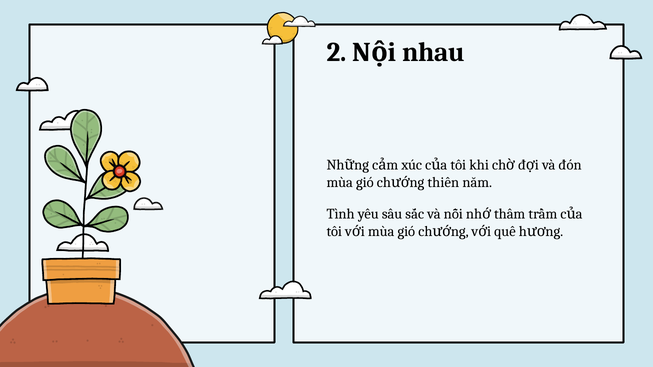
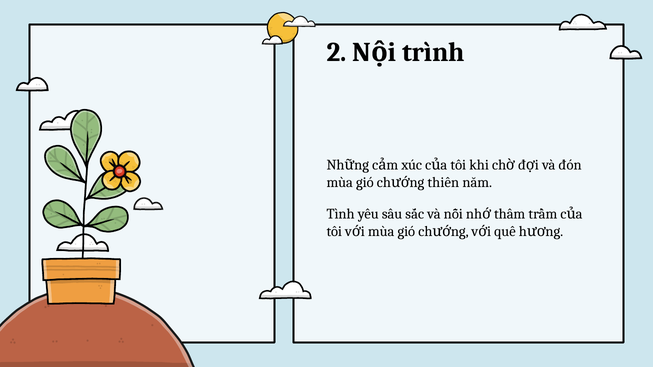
nhau: nhau -> trình (433, 52)
